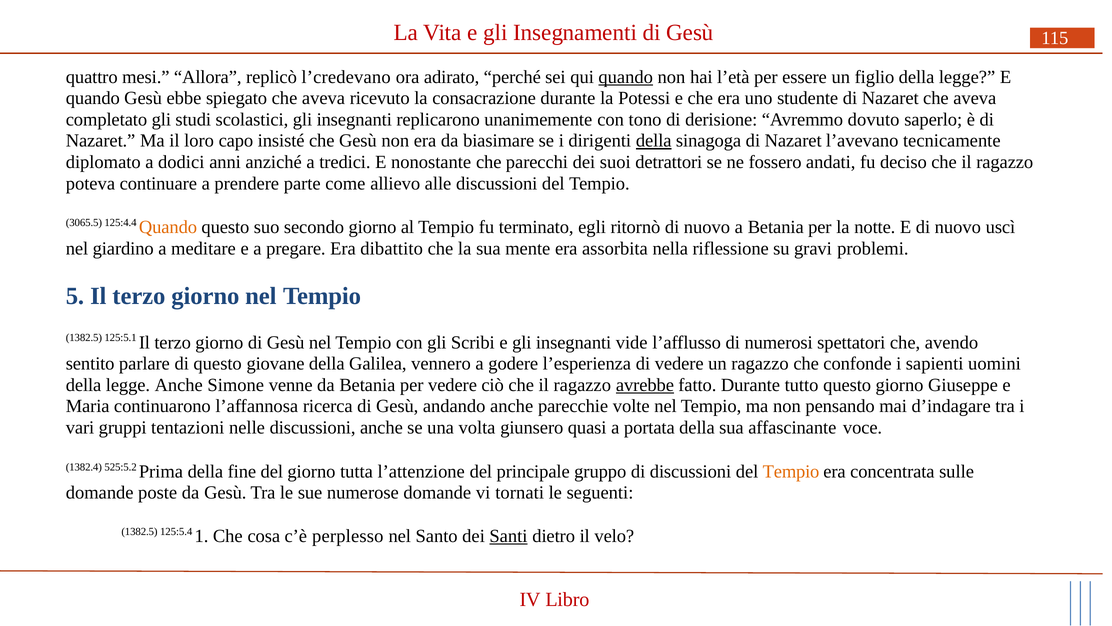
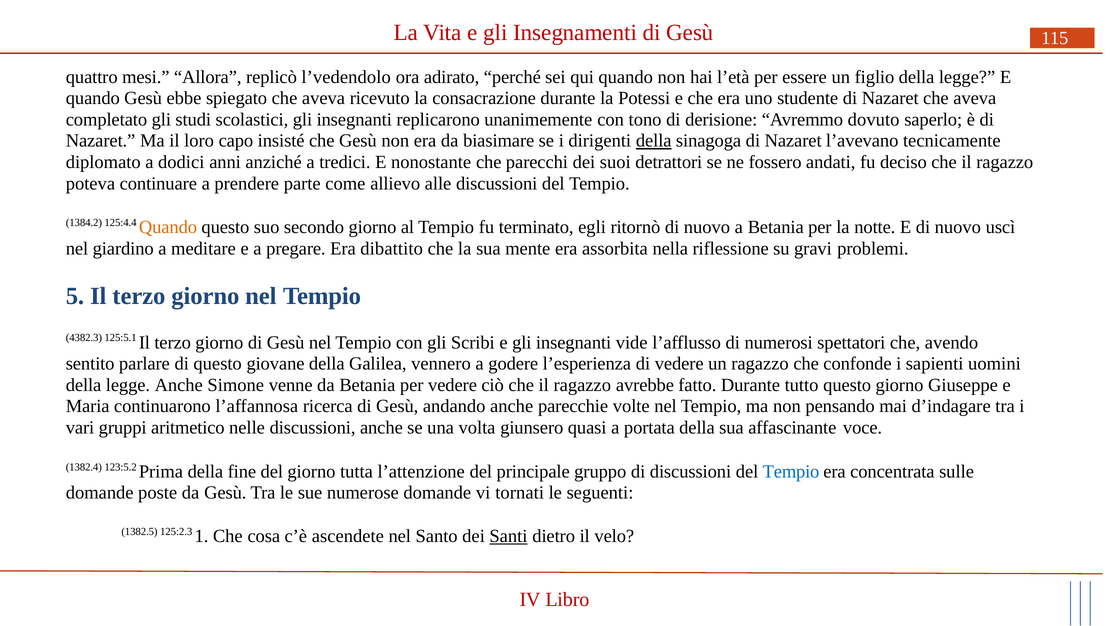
l’credevano: l’credevano -> l’vedendolo (346, 77)
quando underline: present -> none (626, 77)
3065.5: 3065.5 -> 1384.2 (84, 223)
1382.5: 1382.5 -> 4382.3 (84, 338)
avrebbe underline: present -> none (645, 385)
tentazioni: tentazioni -> aritmetico (188, 428)
525:5.2: 525:5.2 -> 123:5.2 (121, 467)
Tempio colour: orange -> blue (791, 472)
125:5.4: 125:5.4 -> 125:2.3 (176, 532)
perplesso: perplesso -> ascendete (348, 536)
